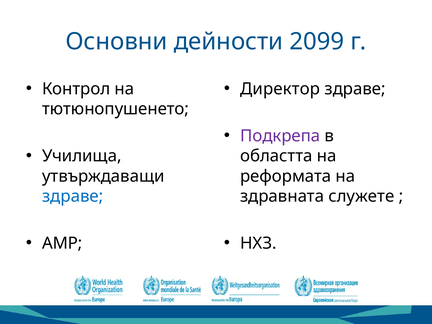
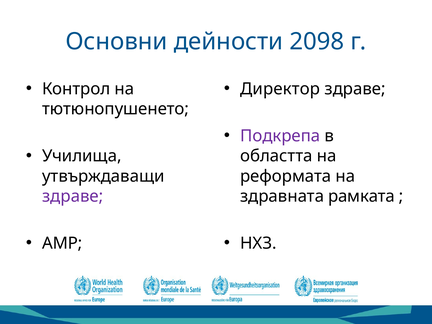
2099: 2099 -> 2098 (317, 42)
здраве colour: blue -> purple (73, 196)
служете: служете -> рамката (361, 196)
